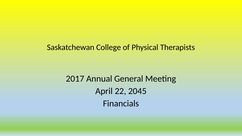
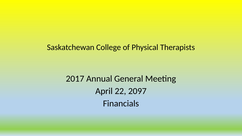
2045: 2045 -> 2097 (137, 91)
